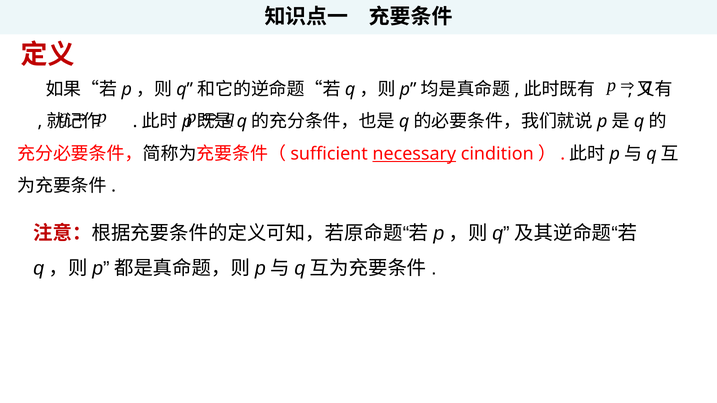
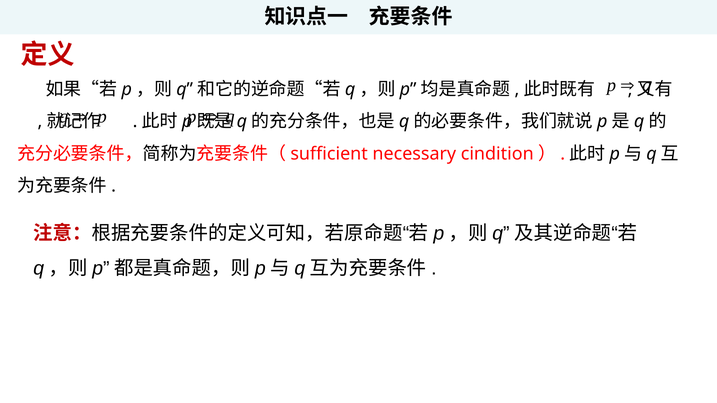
necessary underline: present -> none (414, 154)
